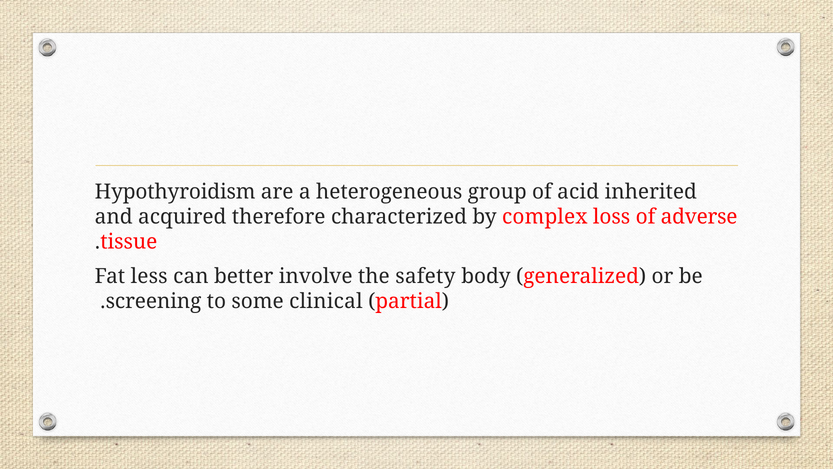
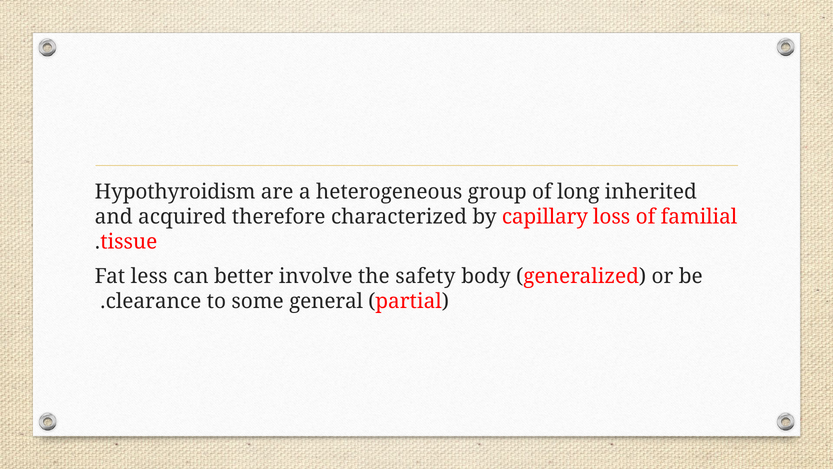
acid: acid -> long (578, 192)
complex: complex -> capillary (545, 217)
adverse: adverse -> familial (699, 217)
screening: screening -> clearance (154, 301)
clinical: clinical -> general (326, 301)
